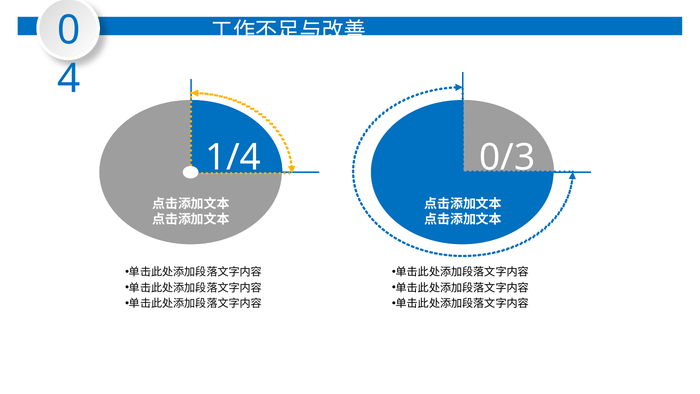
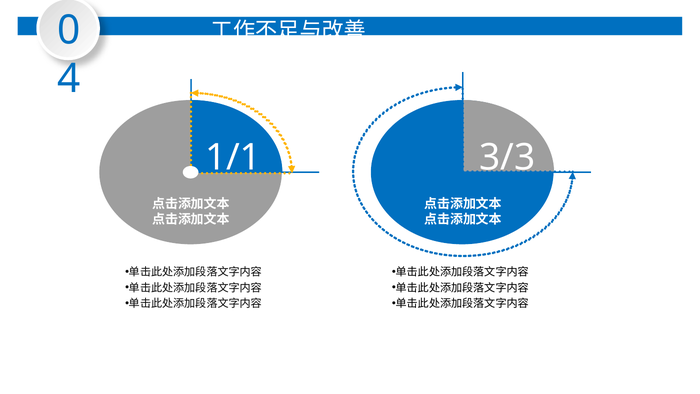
1/4: 1/4 -> 1/1 (233, 157)
0/3: 0/3 -> 3/3 (507, 157)
